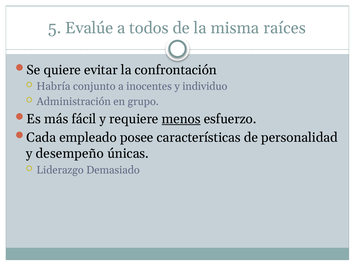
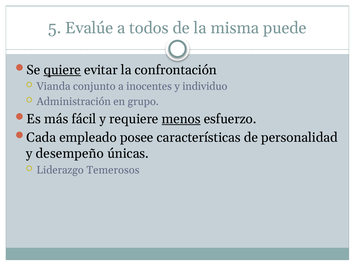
raíces: raíces -> puede (285, 28)
quiere underline: none -> present (62, 70)
Habría: Habría -> Vianda (53, 86)
Demasiado: Demasiado -> Temerosos (113, 170)
